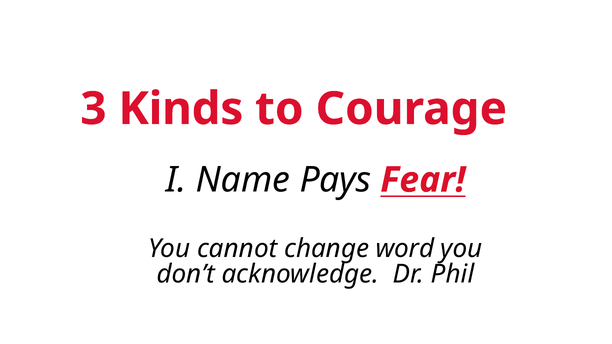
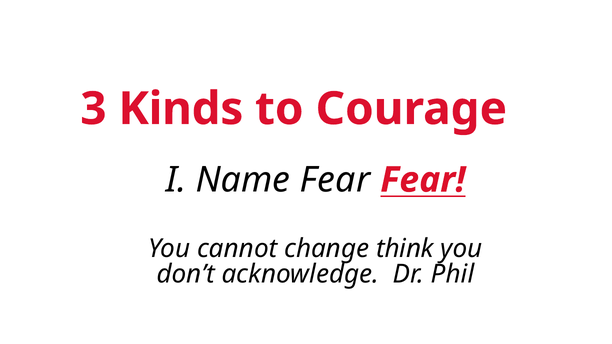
Name Pays: Pays -> Fear (335, 180)
word: word -> think (405, 249)
